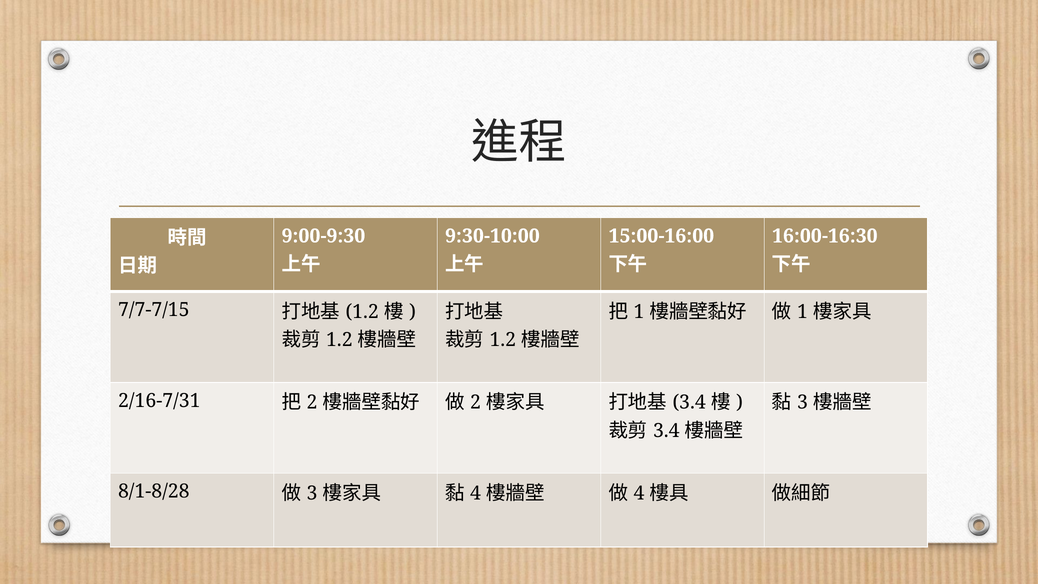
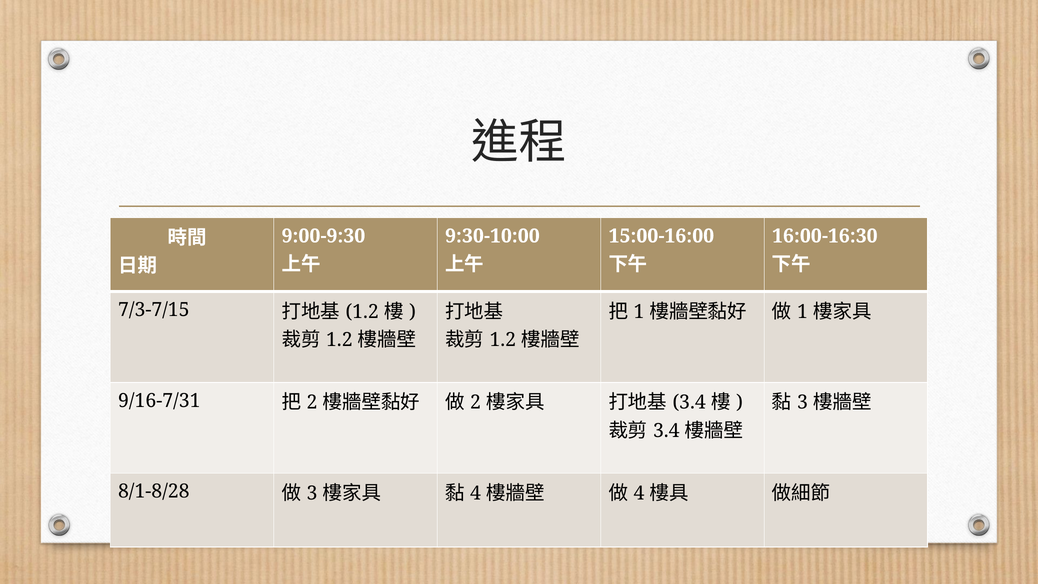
7/7-7/15: 7/7-7/15 -> 7/3-7/15 (154, 310)
2/16-7/31: 2/16-7/31 -> 9/16-7/31 (159, 401)
